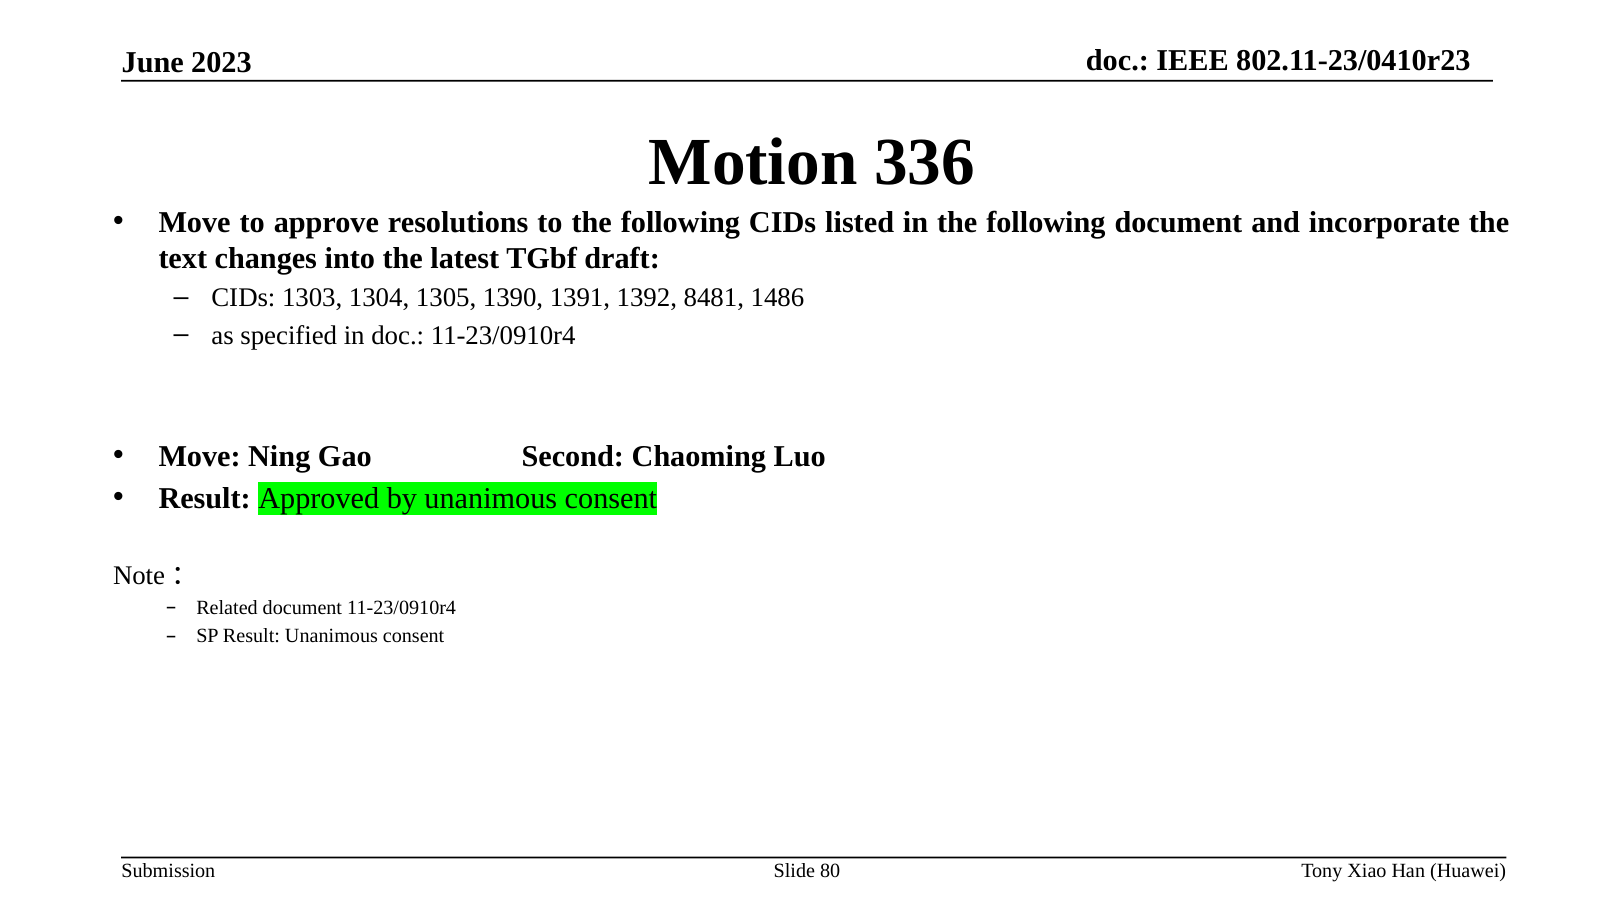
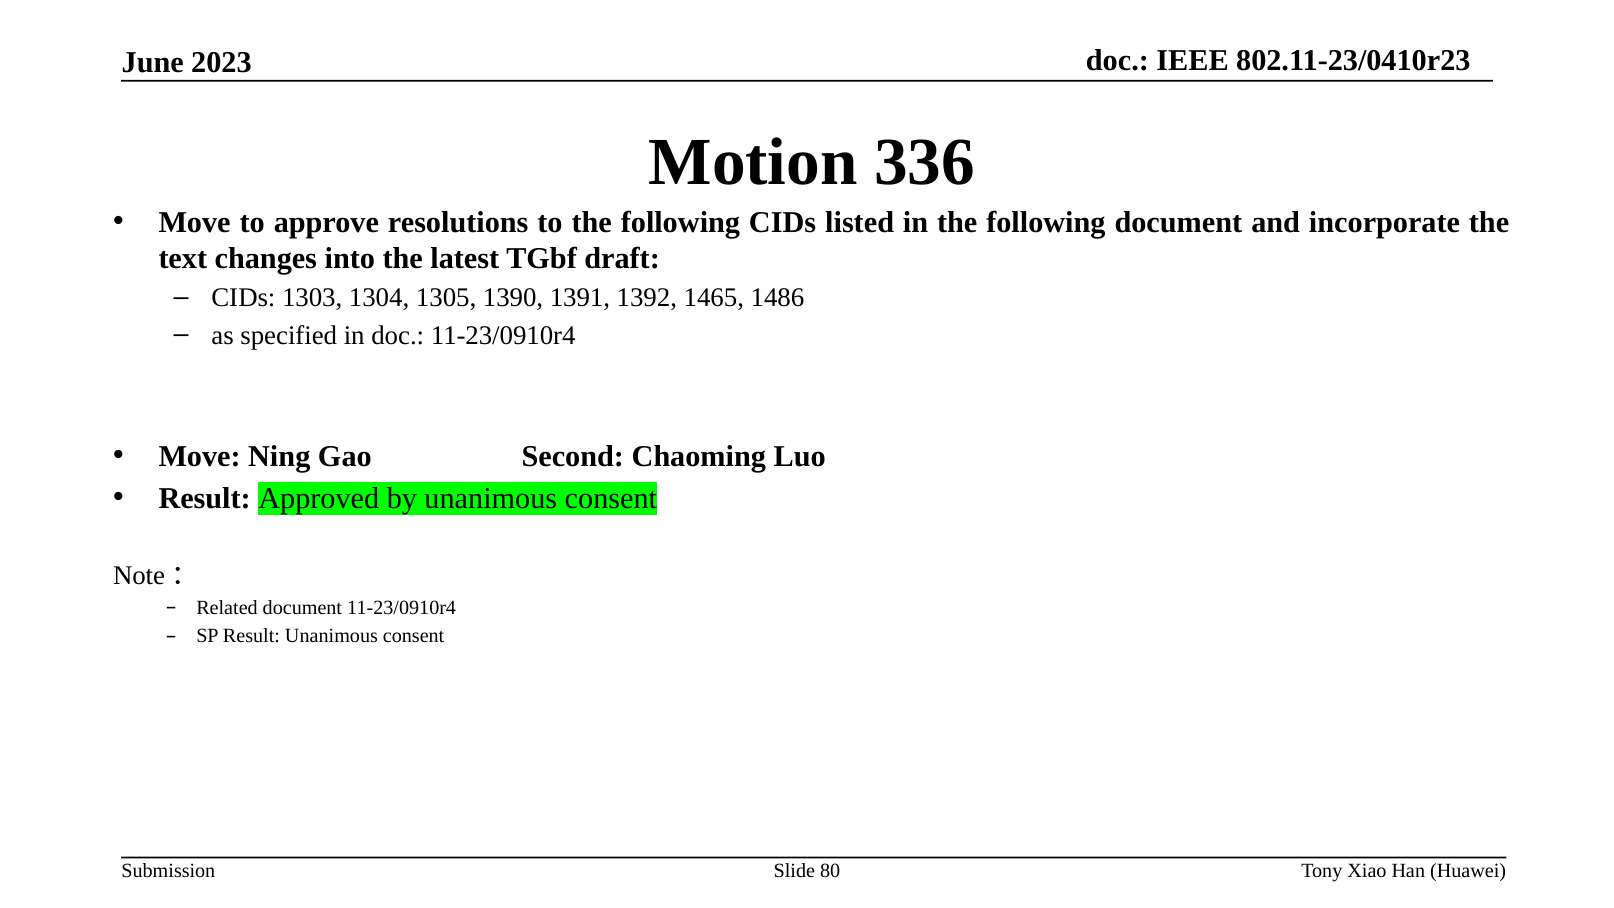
8481: 8481 -> 1465 (714, 298)
